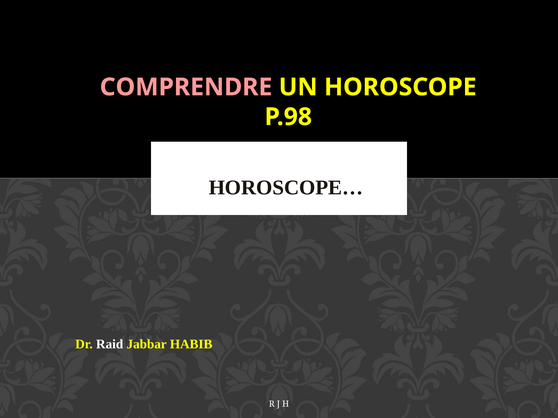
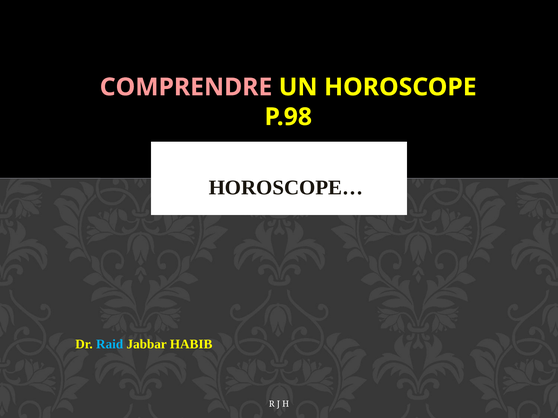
Raid colour: white -> light blue (110, 345)
